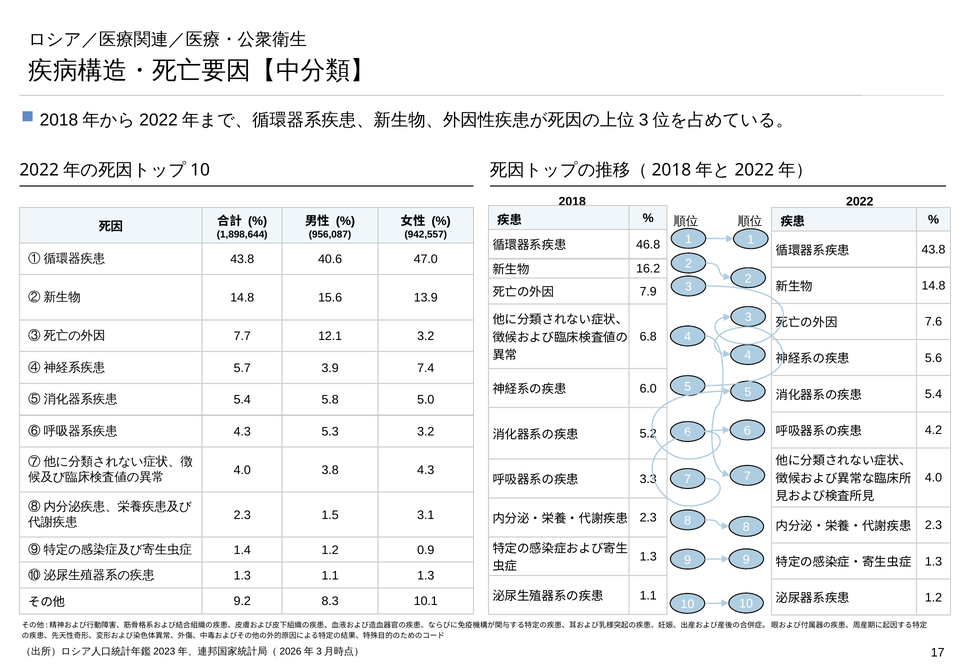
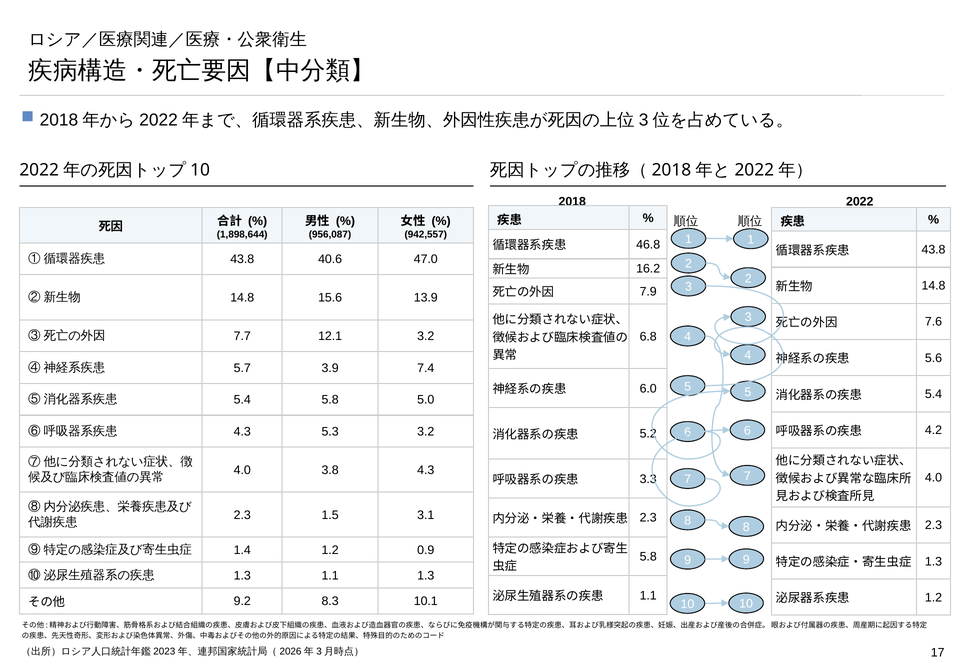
1.3: 1.3 -> 5.8 (648, 557)
